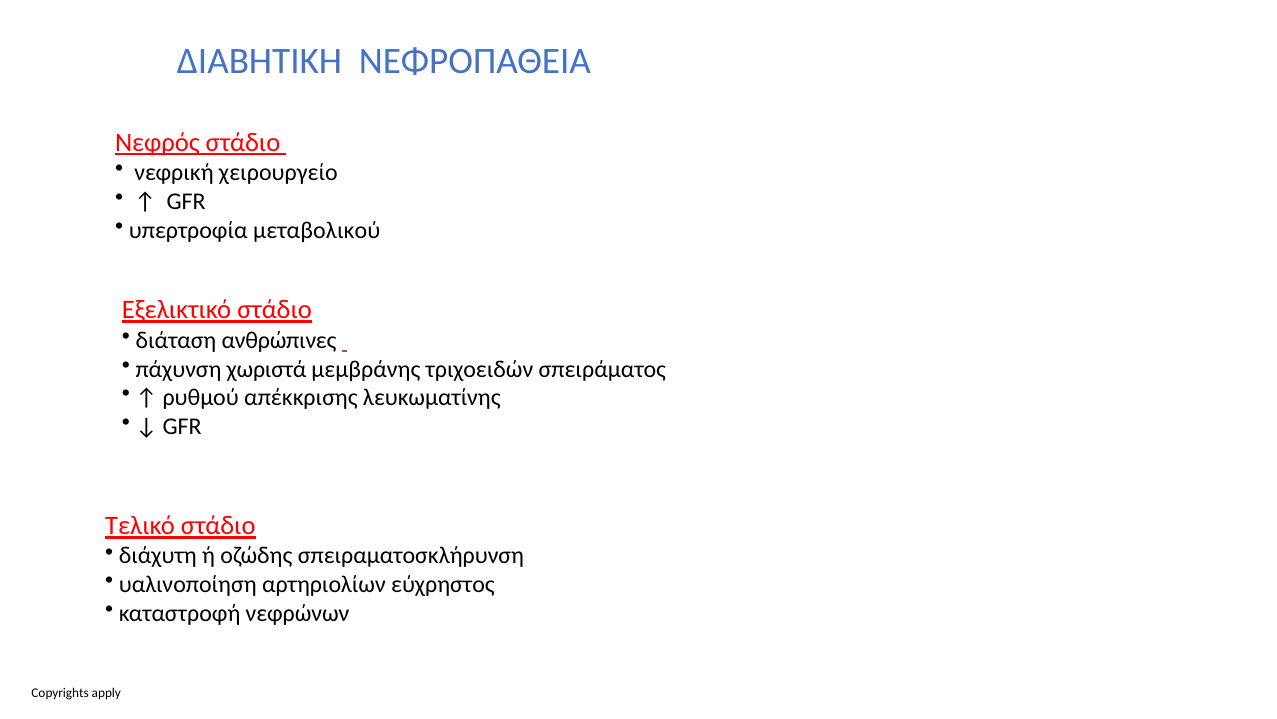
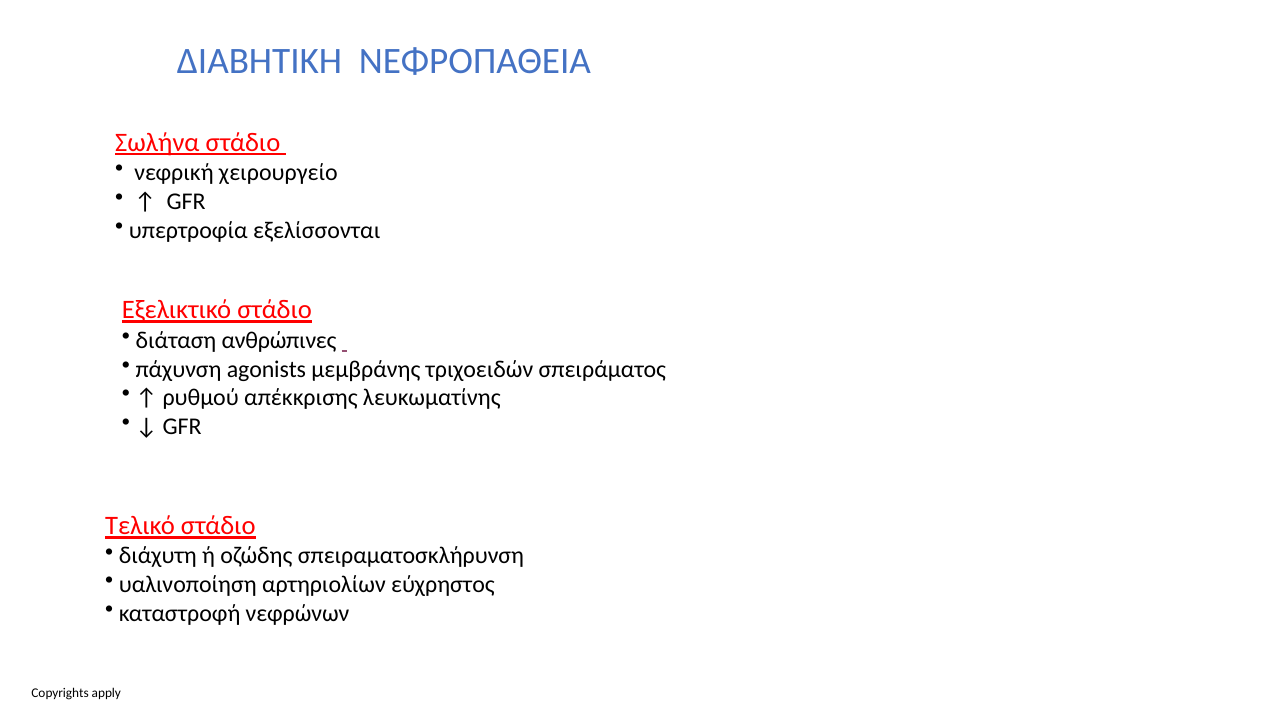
Νεφρός: Νεφρός -> Σωλήνα (157, 142)
μεταβολικού: μεταβολικού -> εξελίσσονται (317, 230)
χωριστά: χωριστά -> agonists (266, 369)
